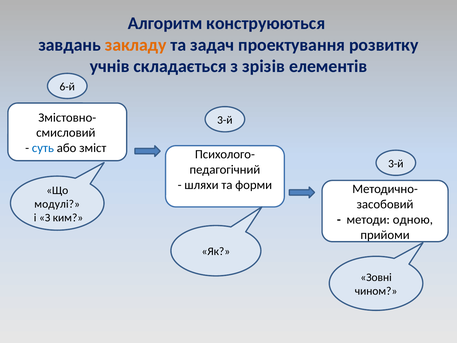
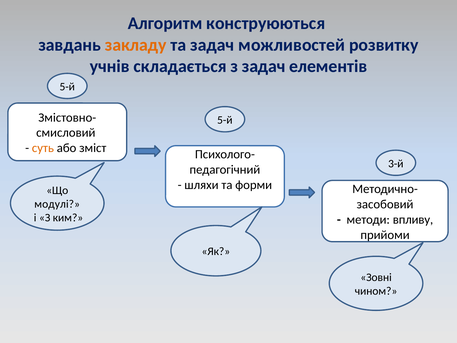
проектування: проектування -> можливостей (292, 45)
з зрізів: зрізів -> задач (264, 66)
6-й: 6-й -> 5-й (67, 87)
3-й: 3-й -> 5-й (225, 120)
суть colour: blue -> orange (43, 148)
одною: одною -> впливу (413, 219)
